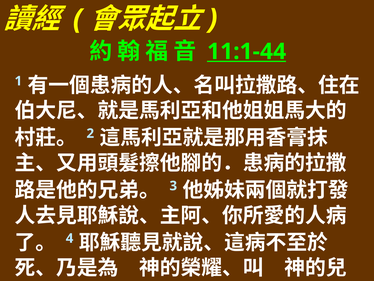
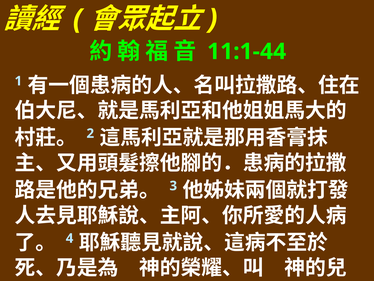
11:1-44 underline: present -> none (247, 51)
